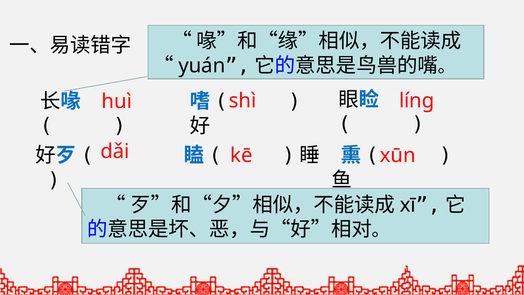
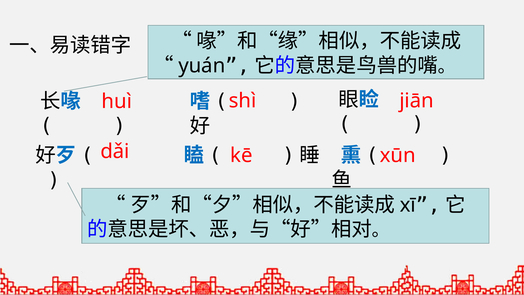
líng: líng -> jiān (417, 101)
